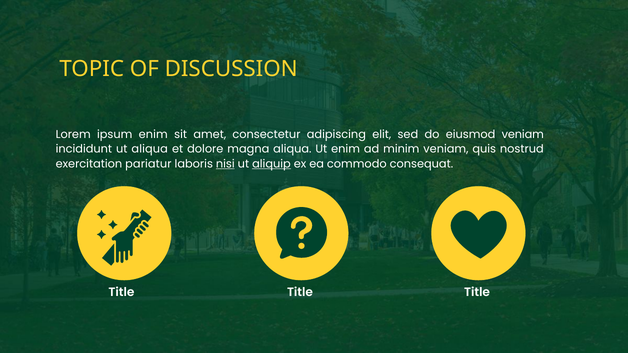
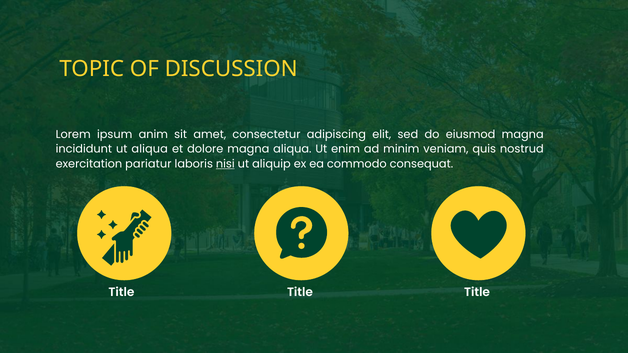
ipsum enim: enim -> anim (153, 135)
eiusmod veniam: veniam -> magna (523, 135)
aliquip underline: present -> none (271, 164)
